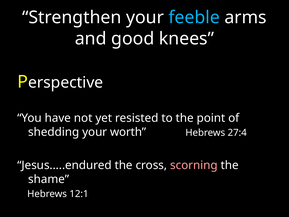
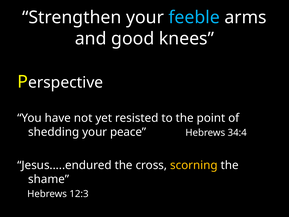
worth: worth -> peace (128, 132)
27:4: 27:4 -> 34:4 (237, 133)
scorning colour: pink -> yellow (194, 165)
12:1: 12:1 -> 12:3 (79, 194)
